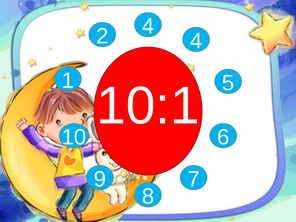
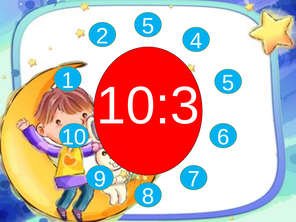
2 4: 4 -> 5 (148, 26)
10:1: 10:1 -> 10:3 (148, 106)
